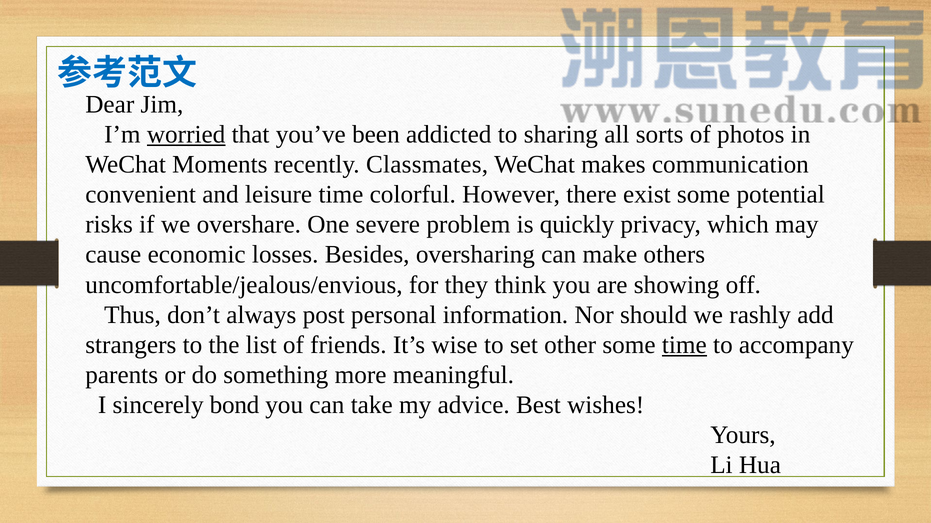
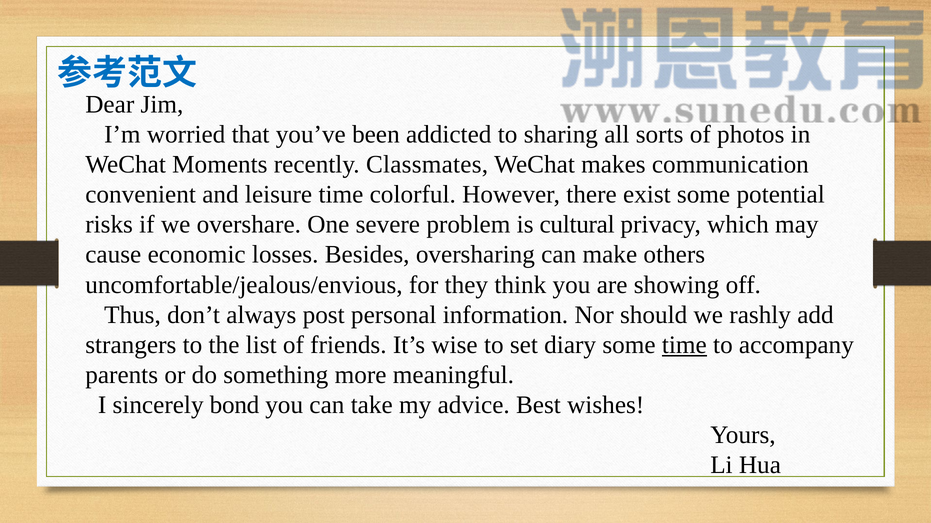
worried underline: present -> none (186, 135)
quickly: quickly -> cultural (577, 225)
other: other -> diary (570, 345)
